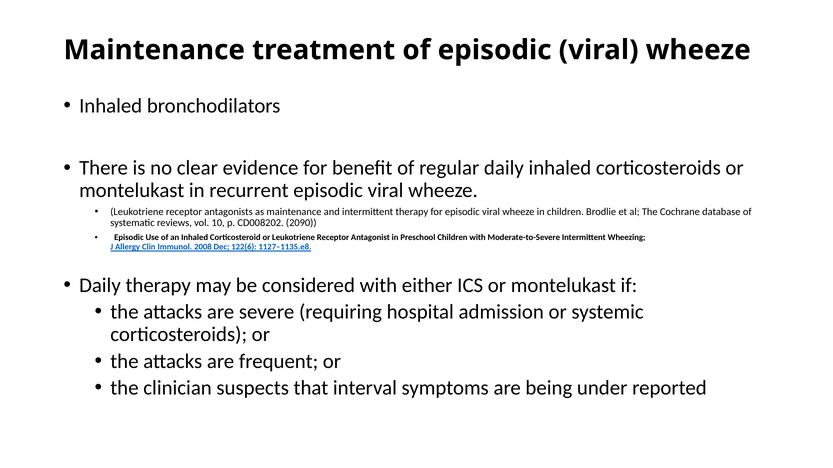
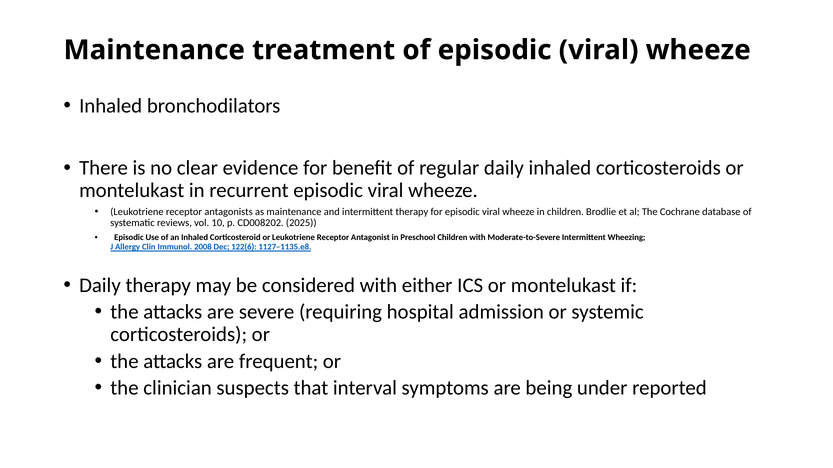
2090: 2090 -> 2025 (301, 223)
